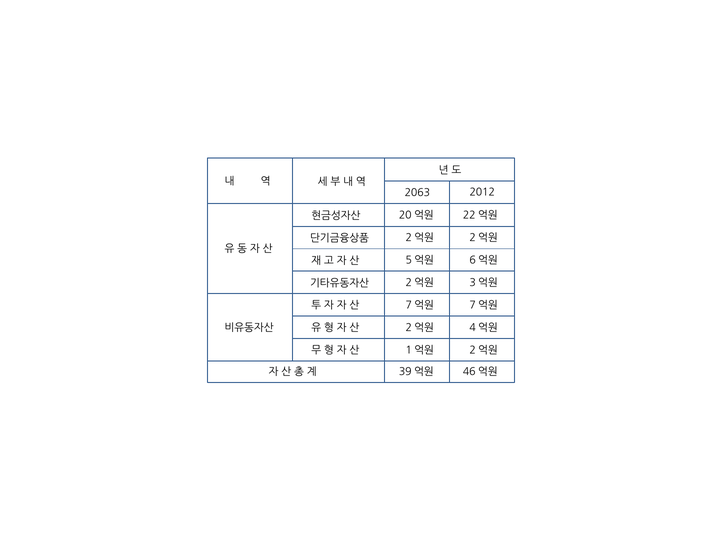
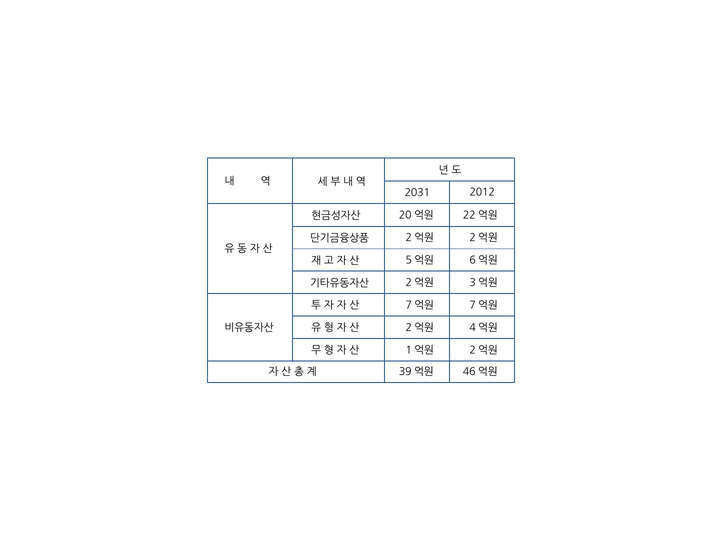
2063: 2063 -> 2031 (417, 192)
